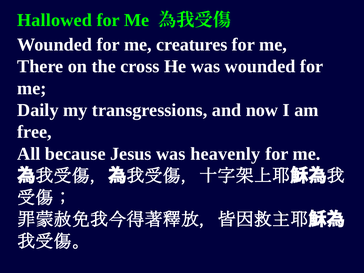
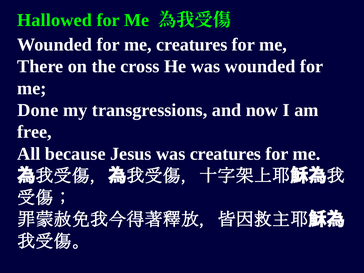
Daily: Daily -> Done (38, 110)
was heavenly: heavenly -> creatures (225, 154)
